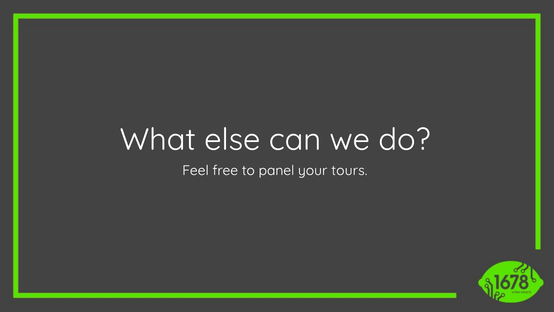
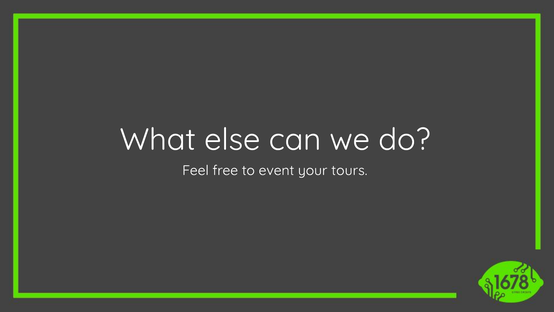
panel: panel -> event (276, 170)
